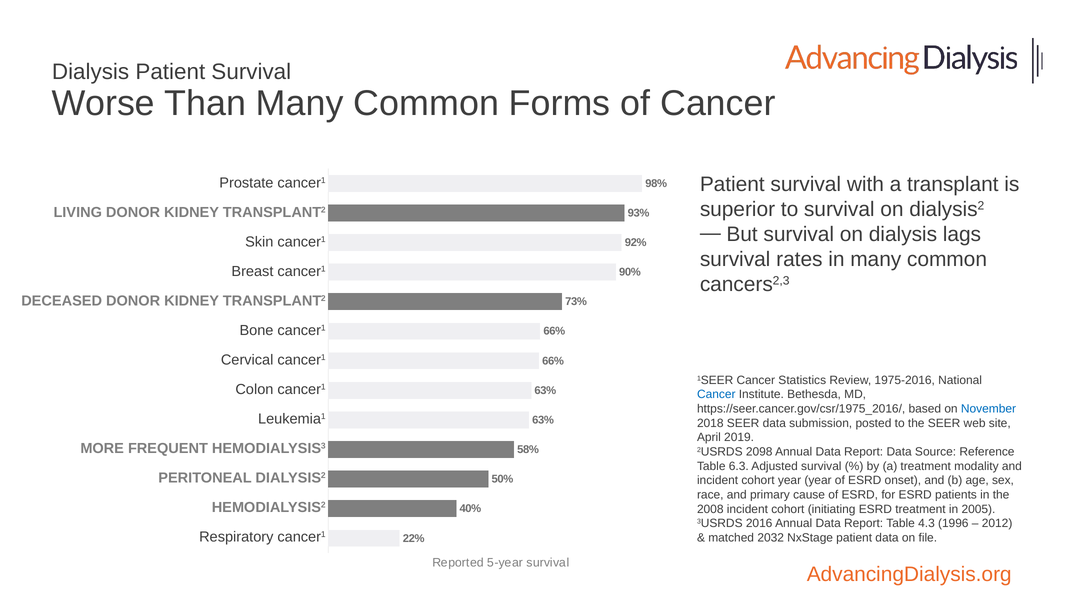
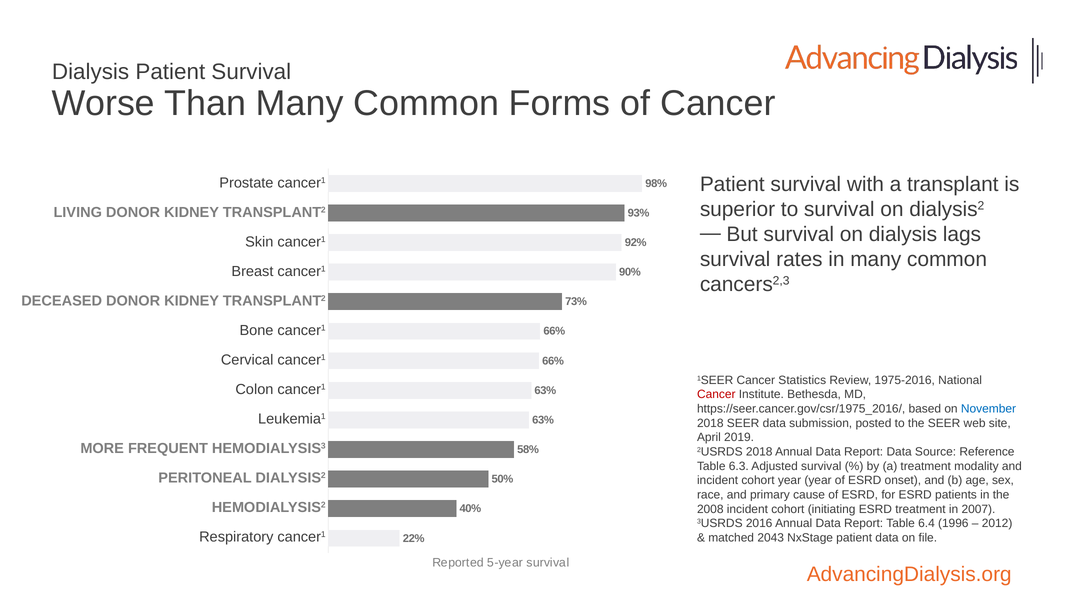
Cancer colour: blue -> red (716, 395)
2USRDS 2098: 2098 -> 2018 (759, 452)
2005: 2005 -> 2007 (978, 510)
4.3: 4.3 -> 6.4 (926, 524)
2032: 2032 -> 2043 (771, 538)
